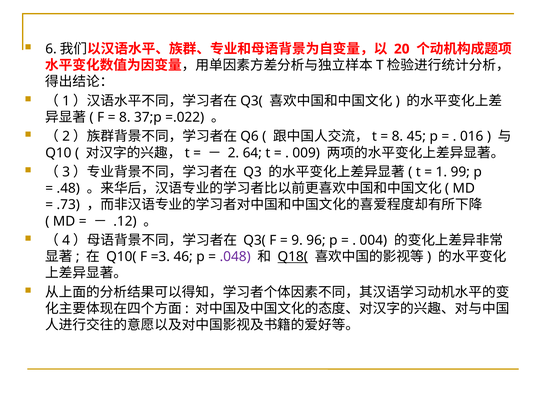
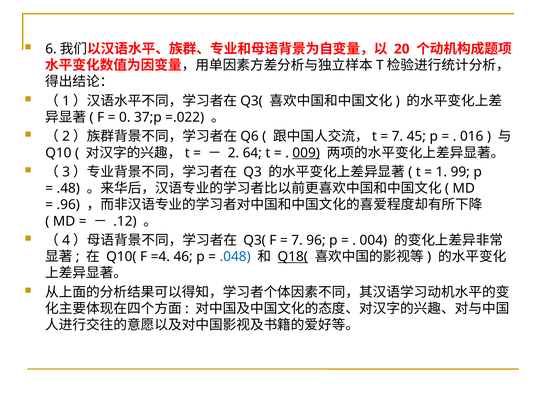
8: 8 -> 0 (125, 117)
8: 8 -> 7 (397, 136)
009 underline: none -> present (306, 153)
.73: .73 -> .96 (68, 205)
9: 9 -> 7 (297, 240)
=3: =3 -> =4 (160, 256)
.048 colour: purple -> blue (235, 256)
